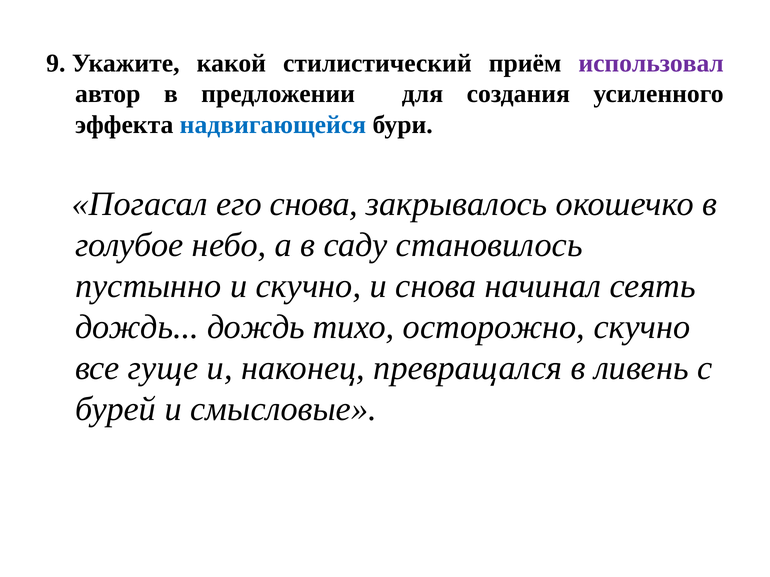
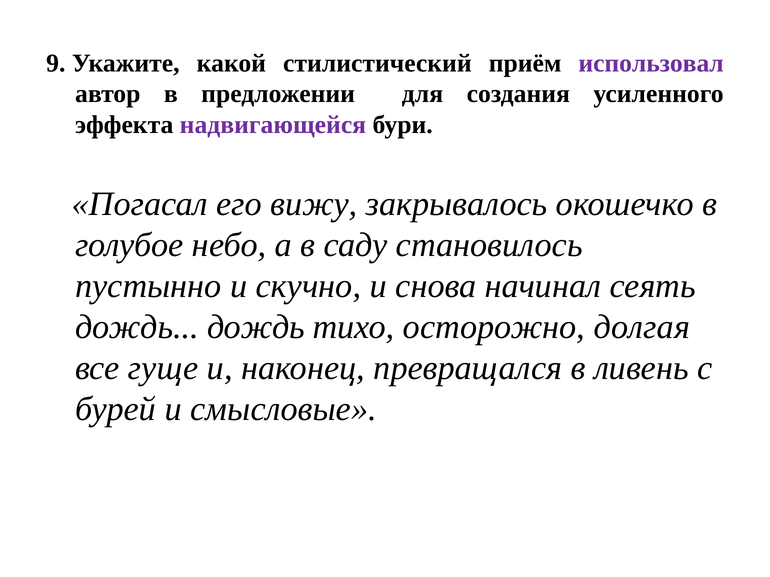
надвигающейся colour: blue -> purple (273, 125)
его снова: снова -> вижу (314, 204)
осторожно скучно: скучно -> долгая (642, 327)
